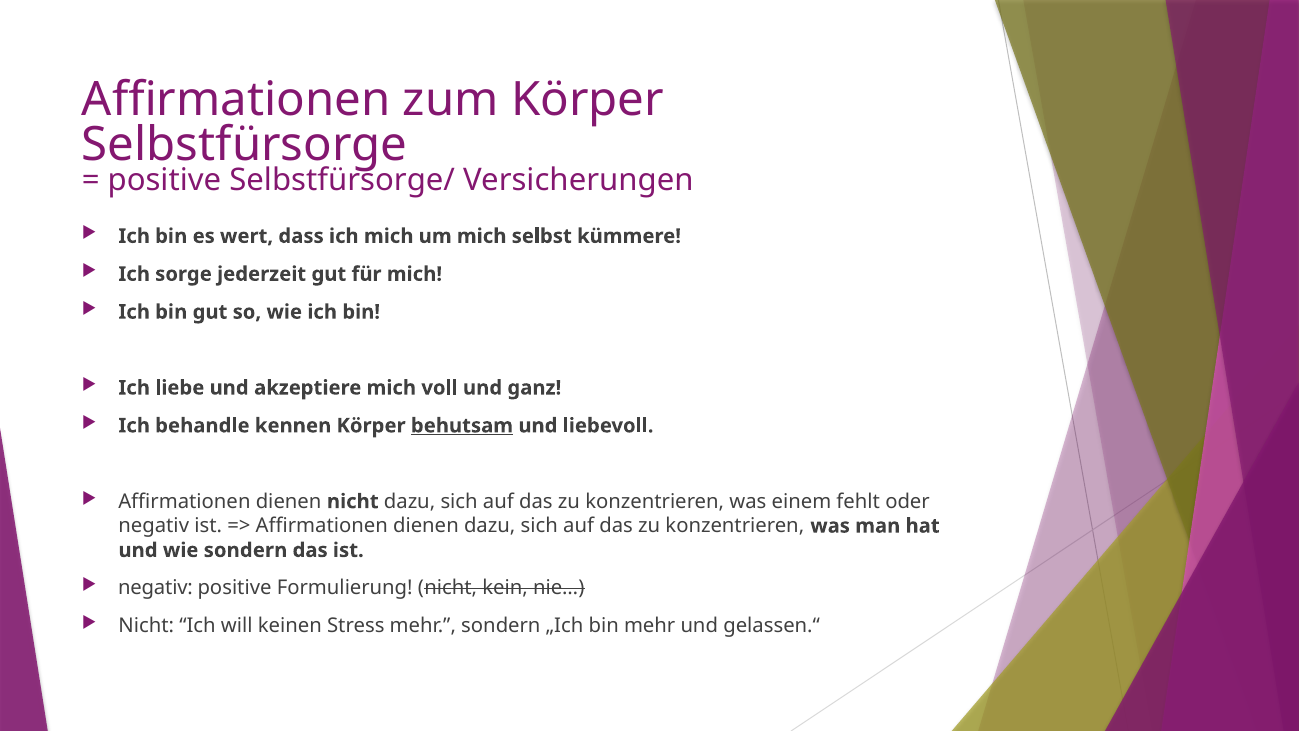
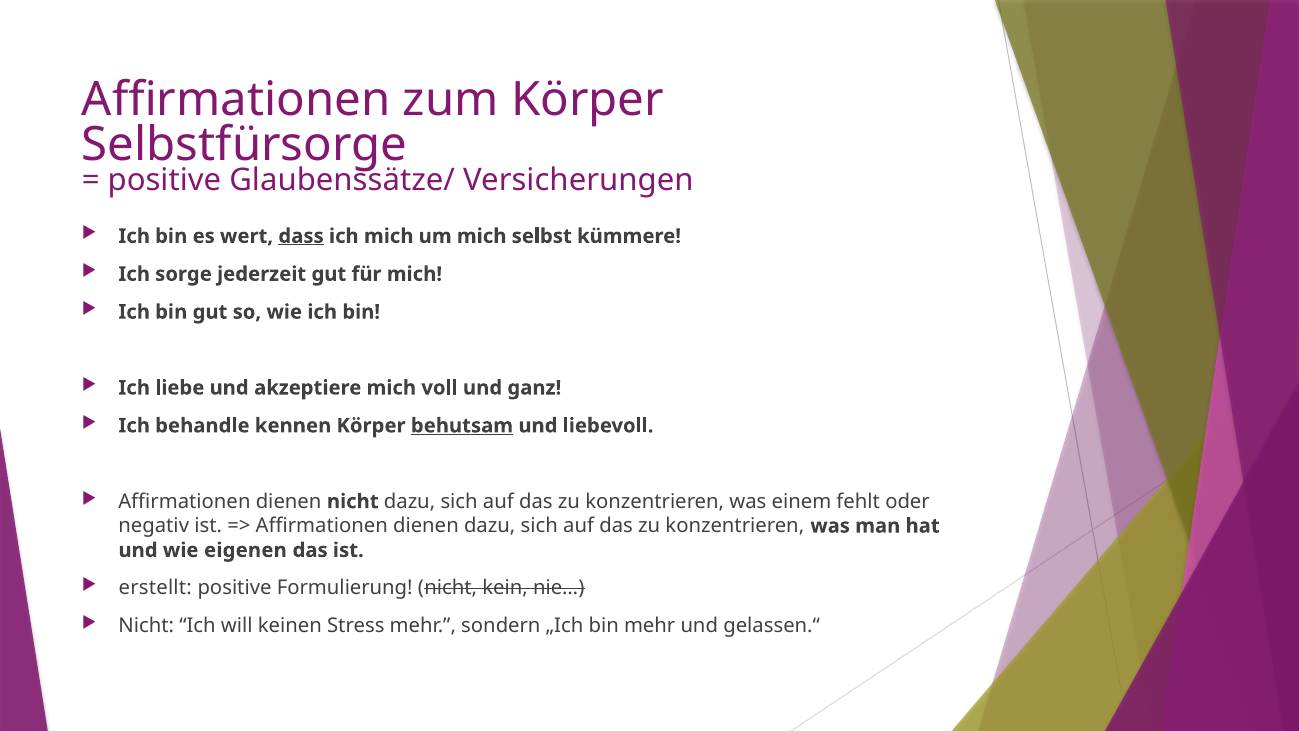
Selbstfürsorge/: Selbstfürsorge/ -> Glaubenssätze/ (342, 180)
dass underline: none -> present (301, 236)
wie sondern: sondern -> eigenen (245, 550)
negativ: negativ -> erstellt (155, 588)
